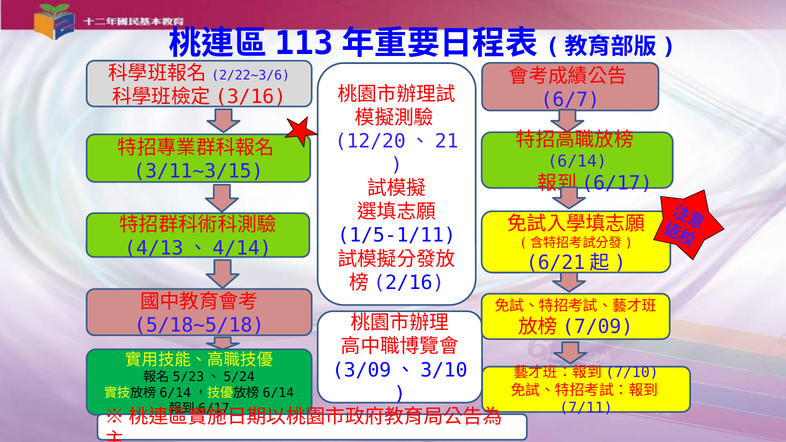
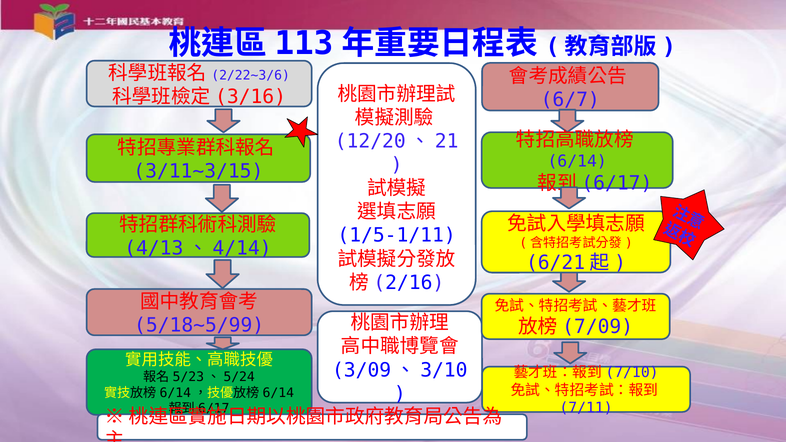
5/18~5/18: 5/18~5/18 -> 5/18~5/99 (199, 325)
